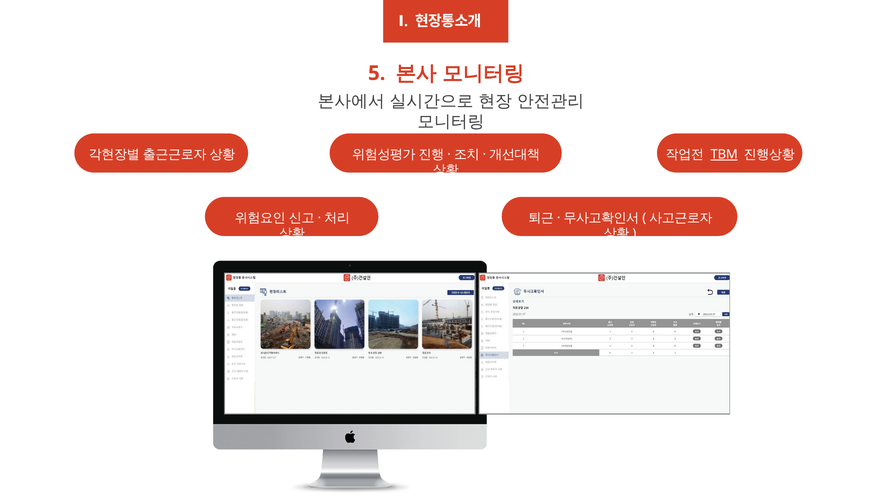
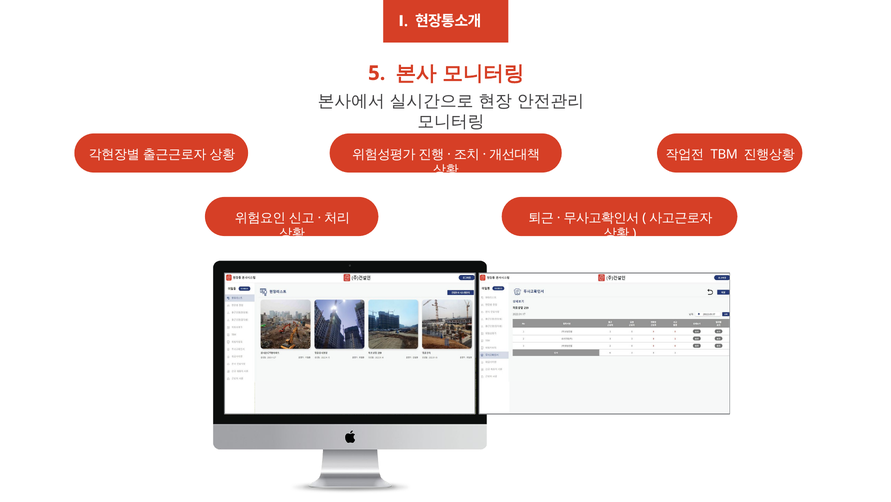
TBM underline: present -> none (724, 154)
